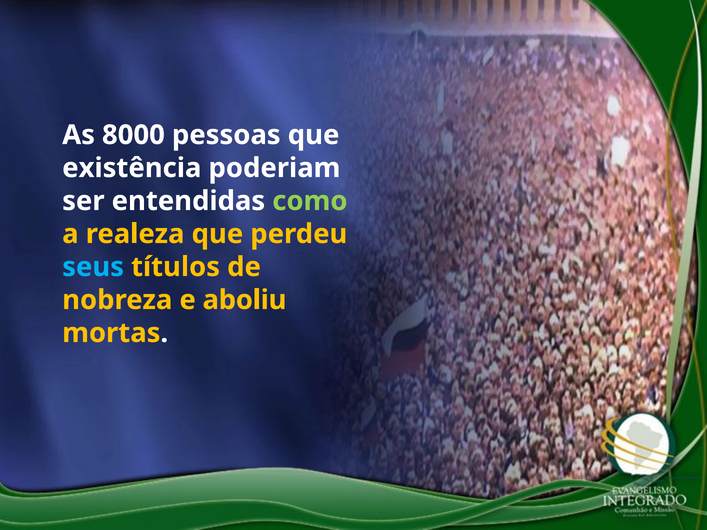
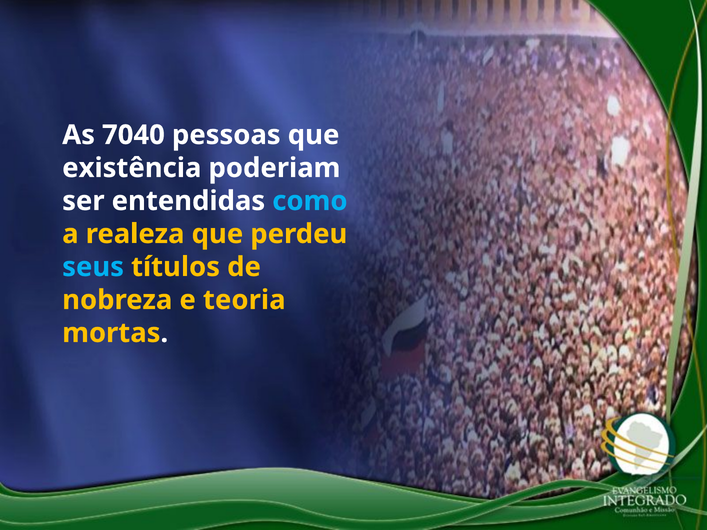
8000: 8000 -> 7040 (133, 135)
como colour: light green -> light blue (310, 201)
aboliu: aboliu -> teoria (244, 300)
